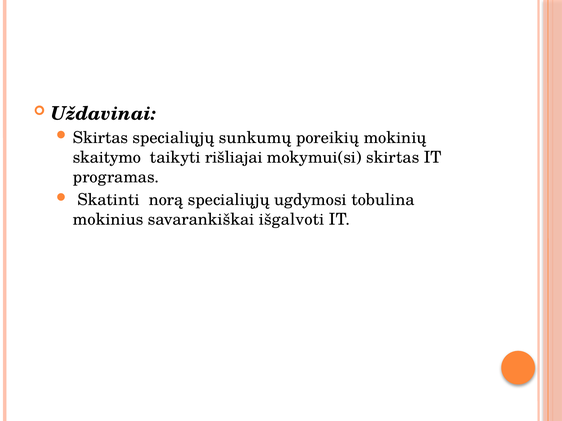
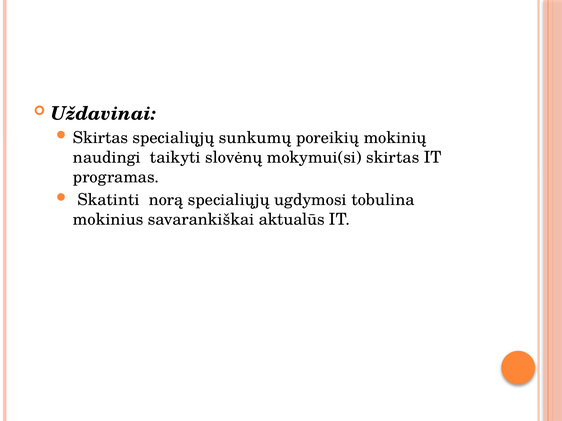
skaitymo: skaitymo -> naudingi (107, 158)
rišliajai: rišliajai -> slovėnų (234, 158)
išgalvoti: išgalvoti -> aktualūs (292, 220)
